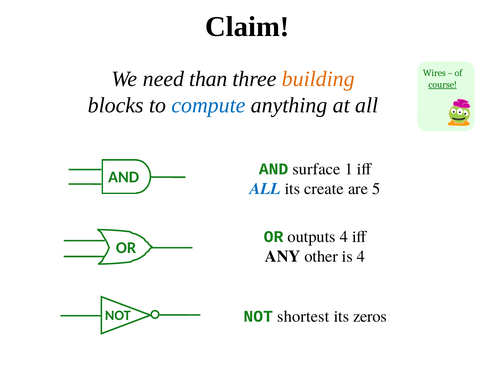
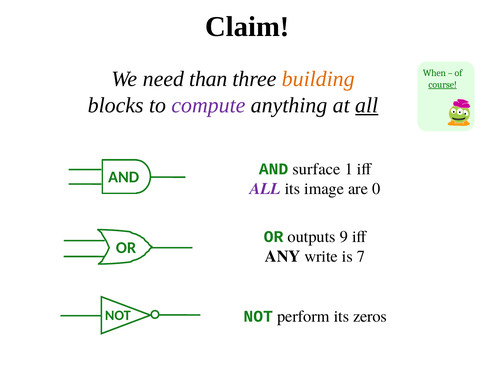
Wires: Wires -> When (434, 73)
compute colour: blue -> purple (209, 105)
all underline: none -> present (367, 105)
ALL colour: blue -> purple (265, 188)
create: create -> image (324, 188)
5: 5 -> 0 (376, 188)
outputs 4: 4 -> 9 (344, 236)
other: other -> write (321, 256)
is 4: 4 -> 7 (361, 256)
shortest: shortest -> perform (303, 316)
